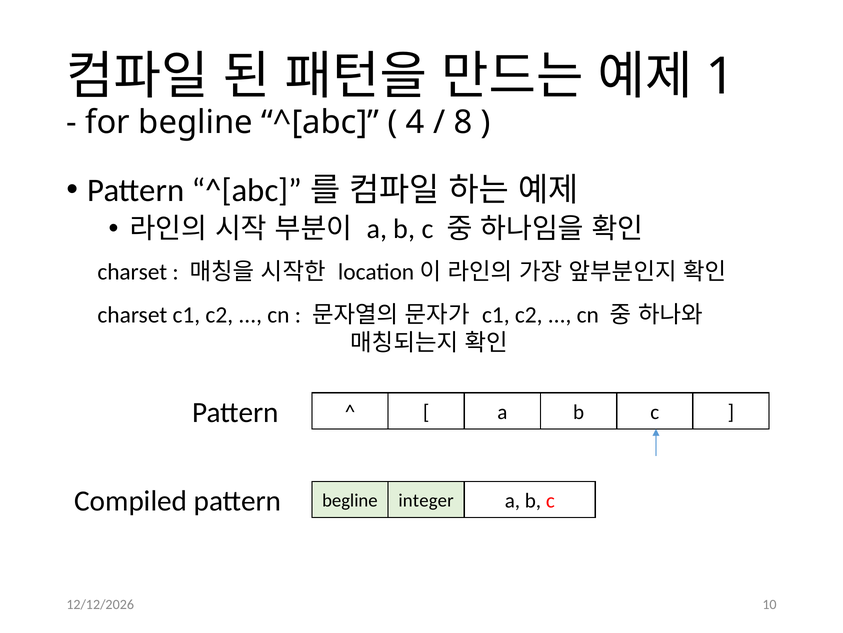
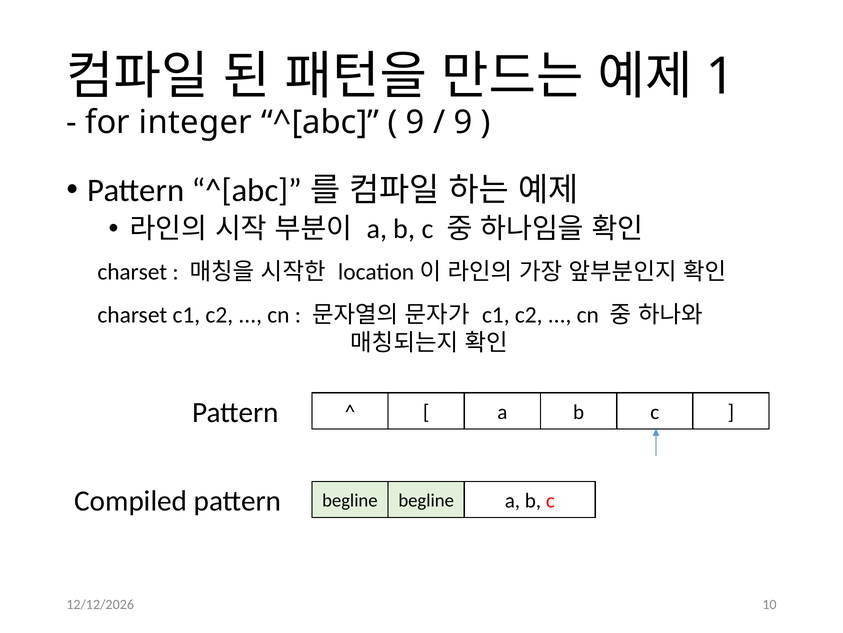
for begline: begline -> integer (195, 122)
4: 4 -> 9 (415, 122)
8: 8 -> 9 (463, 122)
begline integer: integer -> begline (426, 500)
